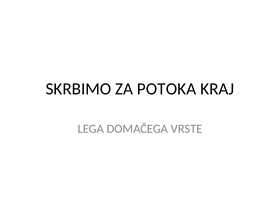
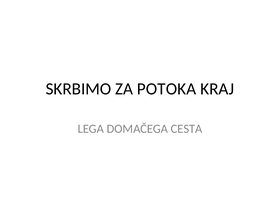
VRSTE: VRSTE -> CESTA (187, 129)
